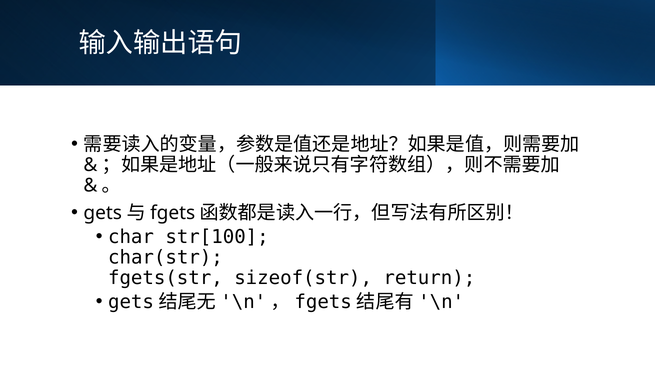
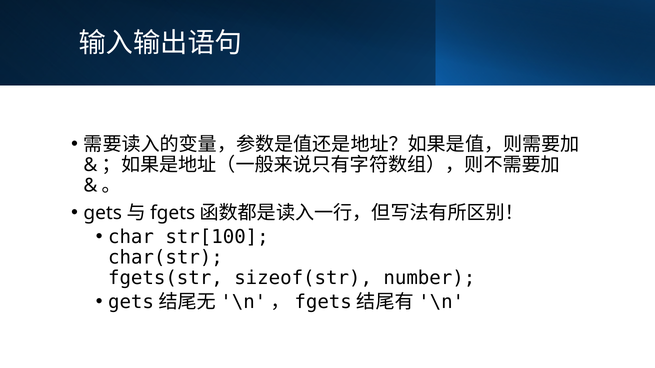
return: return -> number (429, 278)
